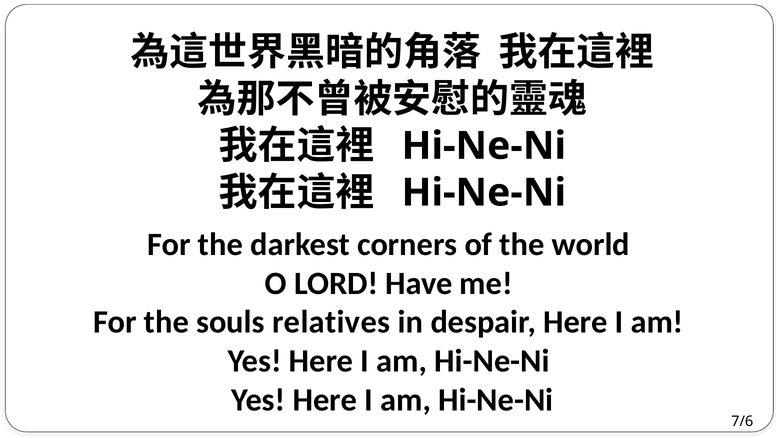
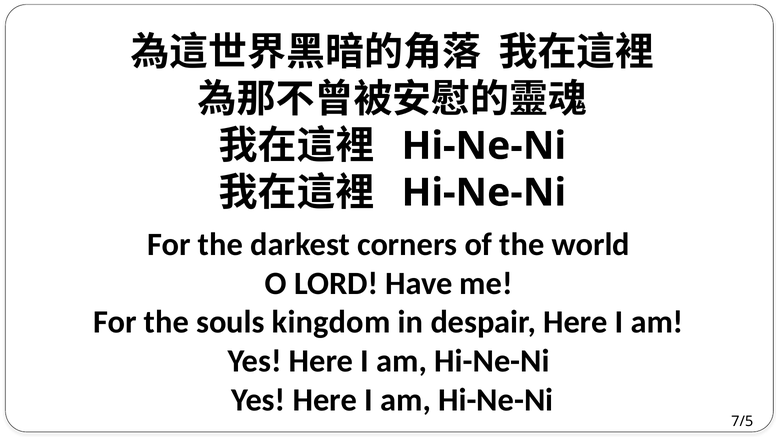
relatives: relatives -> kingdom (331, 322)
7/6: 7/6 -> 7/5 (742, 422)
